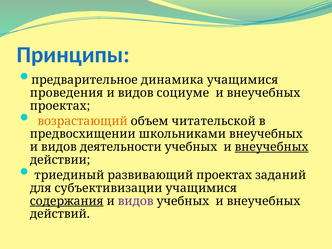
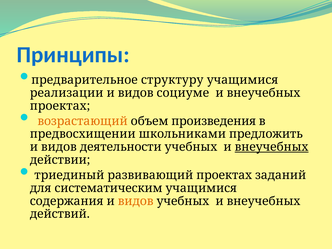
динамика: динамика -> структуру (172, 80)
проведения: проведения -> реализации (67, 93)
читательской: читательской -> произведения (214, 121)
школьниками внеучебных: внеучебных -> предложить (266, 134)
субъективизации: субъективизации -> систематическим (109, 188)
содержания underline: present -> none (67, 201)
видов colour: purple -> orange (136, 201)
